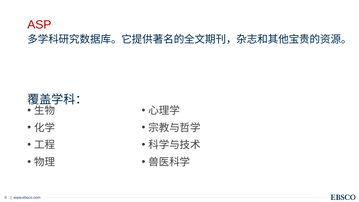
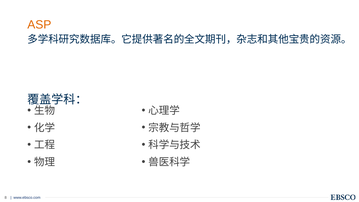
ASP colour: red -> orange (39, 25)
